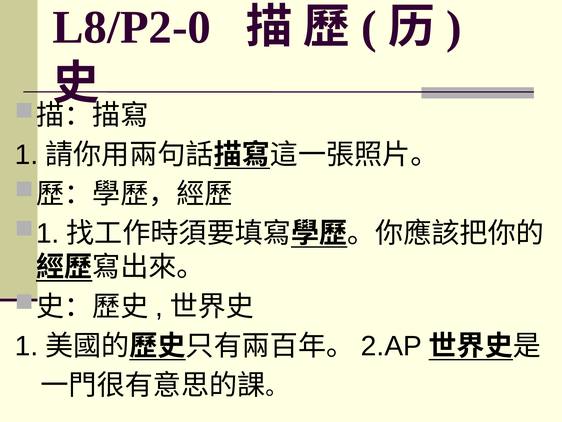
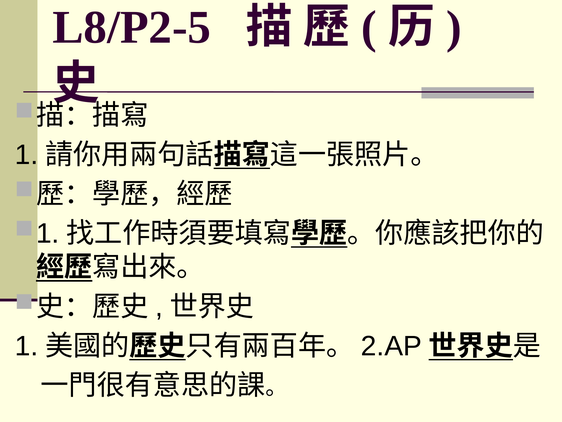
L8/P2-0: L8/P2-0 -> L8/P2-5 (132, 27)
